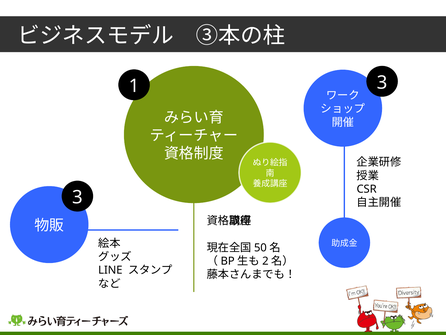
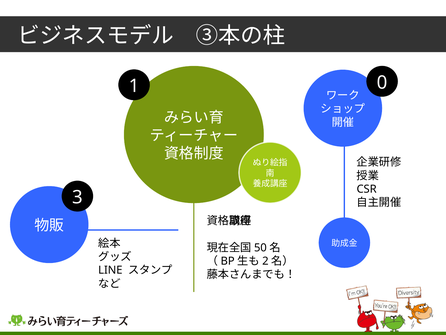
1 3: 3 -> 0 (382, 82)
